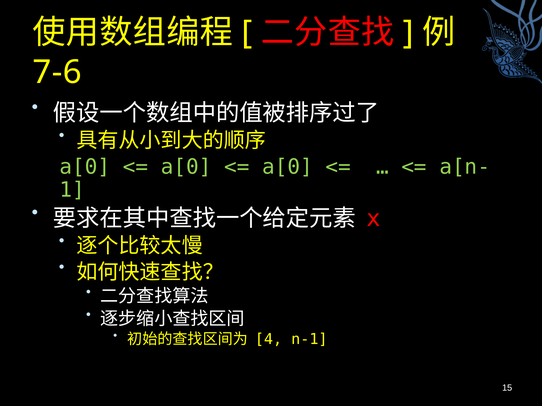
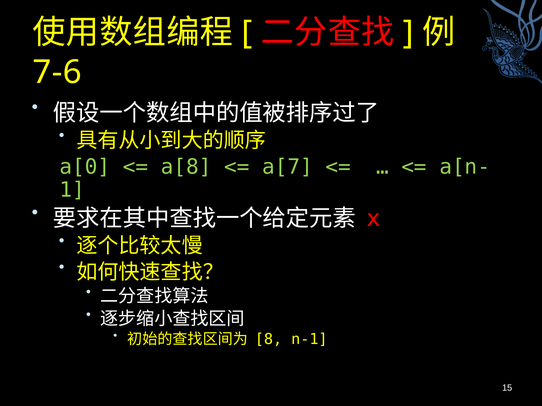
a[0: a[0 -> a[8 (186, 167)
a[0: a[0 -> a[7 (287, 167)
4: 4 -> 8 (269, 340)
